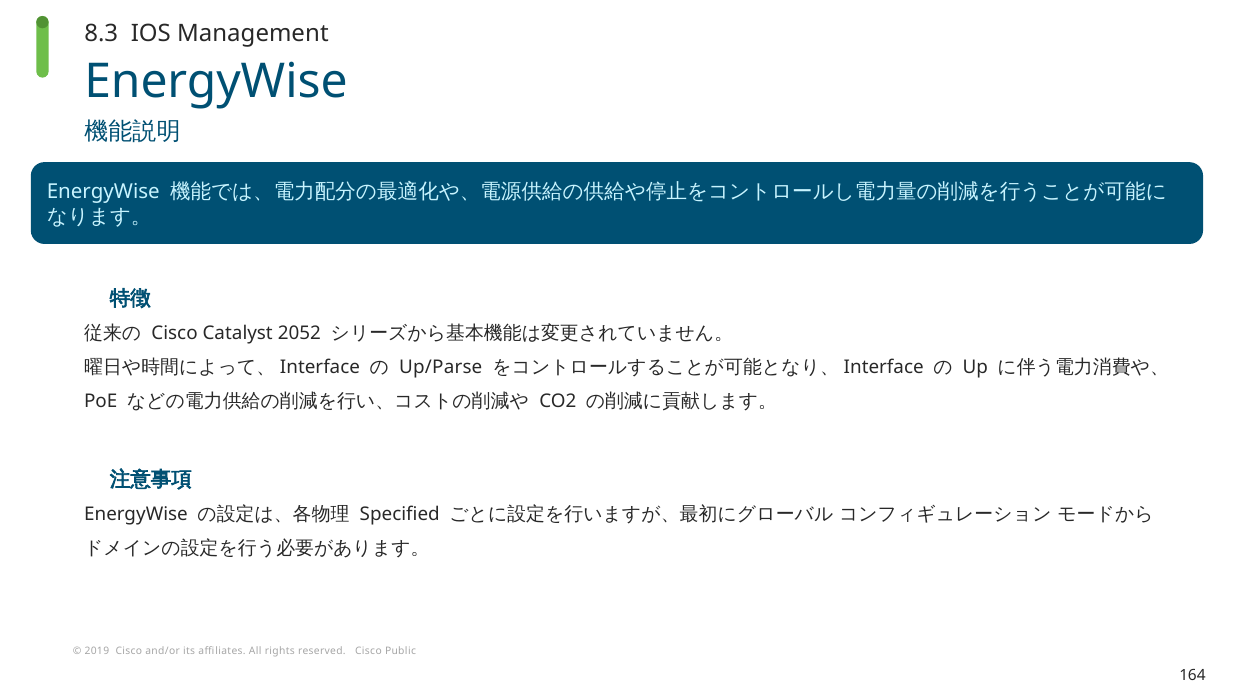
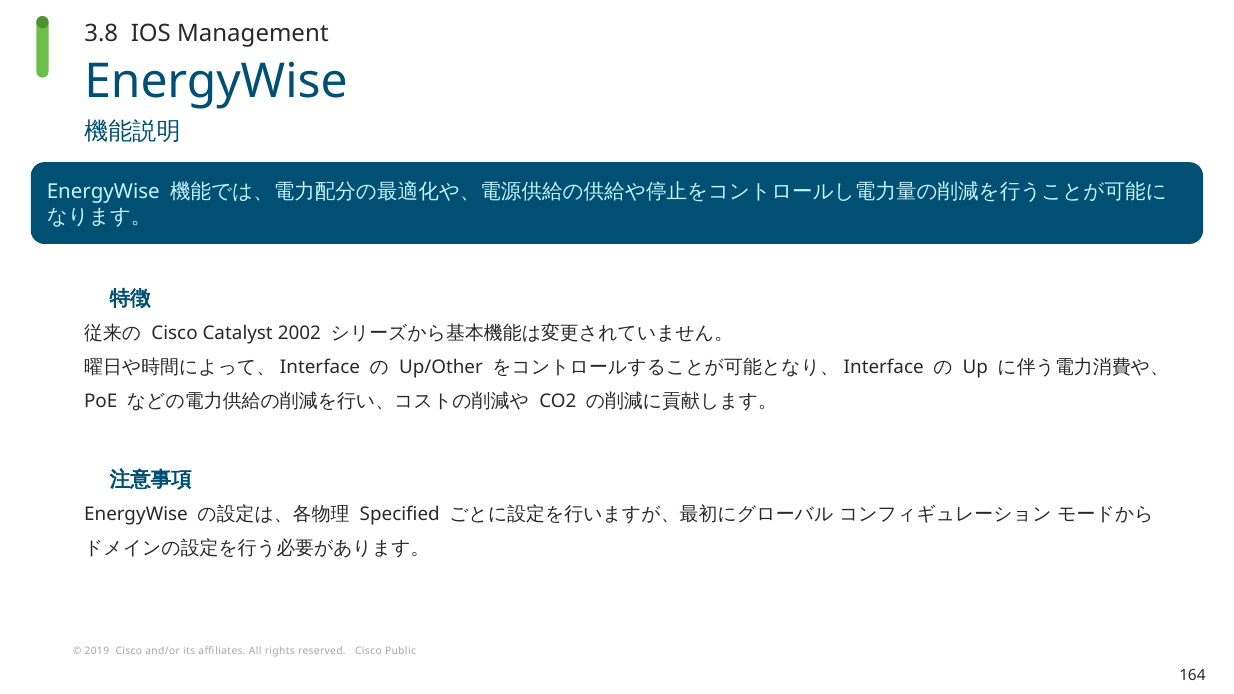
8.3: 8.3 -> 3.8 (101, 33)
2052: 2052 -> 2002 (299, 333)
Up/Parse: Up/Parse -> Up/Other (441, 367)
